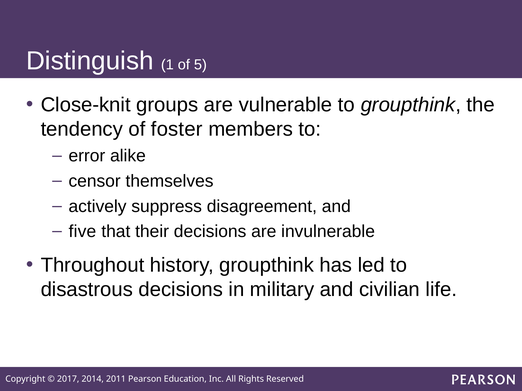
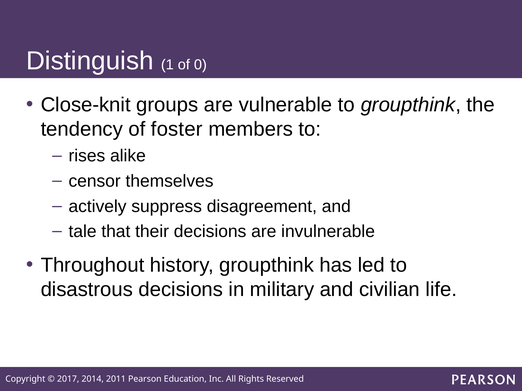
5: 5 -> 0 (200, 65)
error: error -> rises (87, 156)
five: five -> tale (83, 232)
